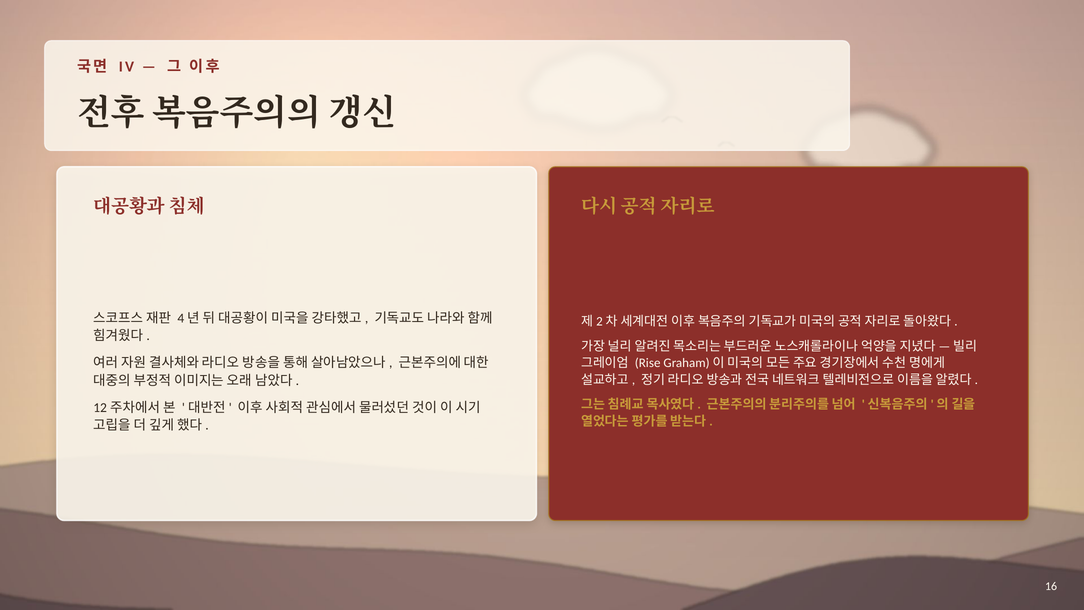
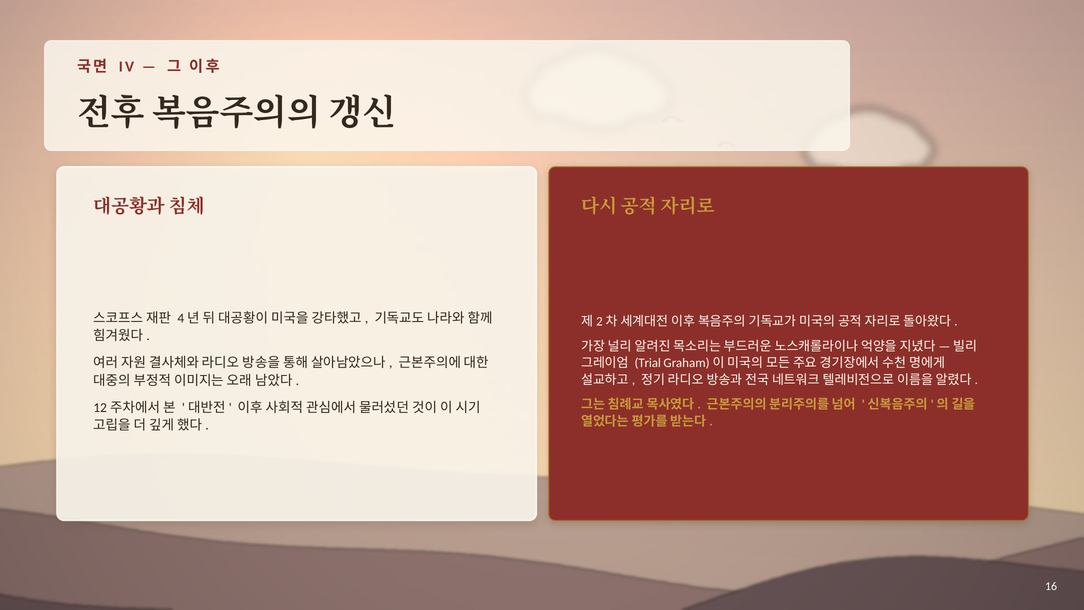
Rise: Rise -> Trial (648, 363)
